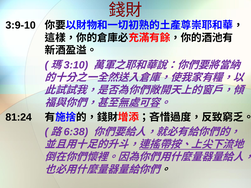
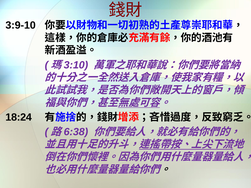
81:24: 81:24 -> 18:24 (19, 117)
